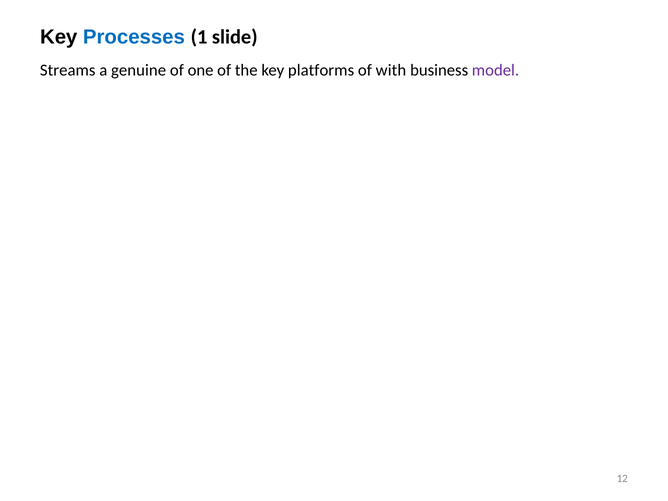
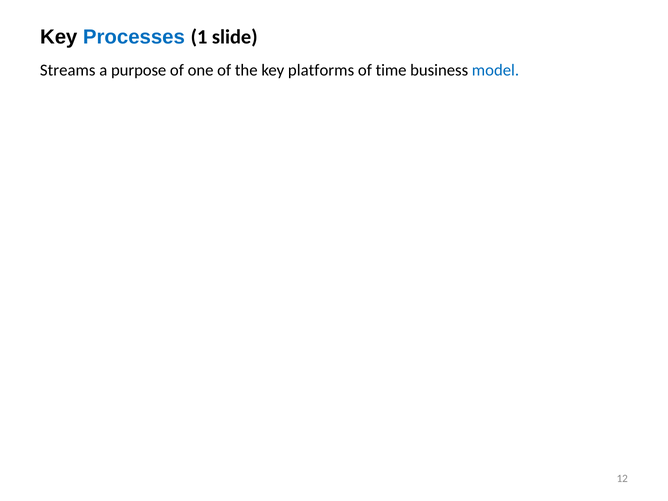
genuine: genuine -> purpose (139, 70)
with: with -> time (391, 70)
model colour: purple -> blue (495, 70)
